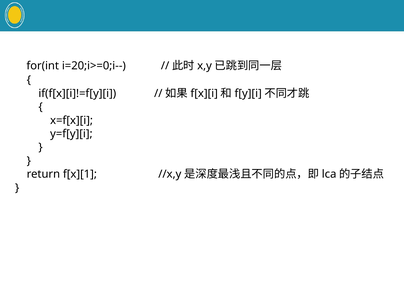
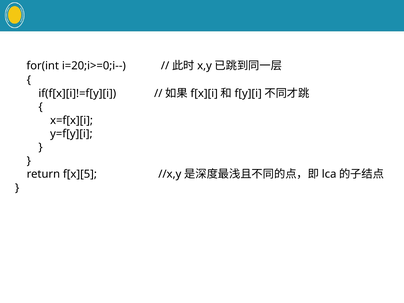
f[x][1: f[x][1 -> f[x][5 (80, 174)
